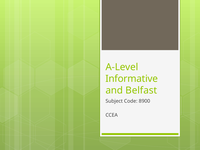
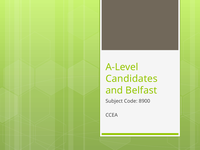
Informative: Informative -> Candidates (132, 79)
